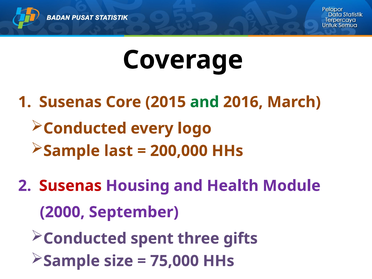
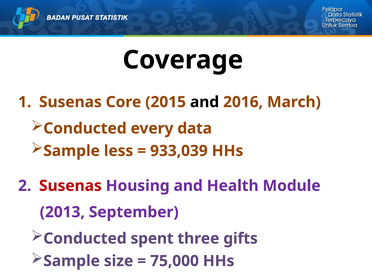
and colour: green -> black (205, 102)
logo: logo -> data (195, 128)
last: last -> less (119, 151)
200,000: 200,000 -> 933,039 (179, 151)
2000: 2000 -> 2013 (62, 212)
